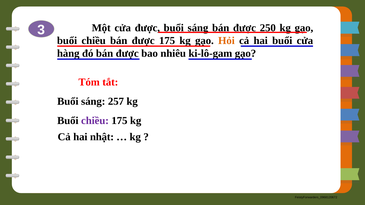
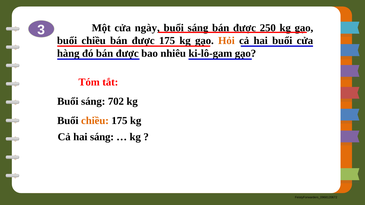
cửa được: được -> ngày (147, 28)
257: 257 -> 702 (116, 102)
chiều colour: purple -> orange (95, 121)
hai nhật: nhật -> sáng (102, 137)
